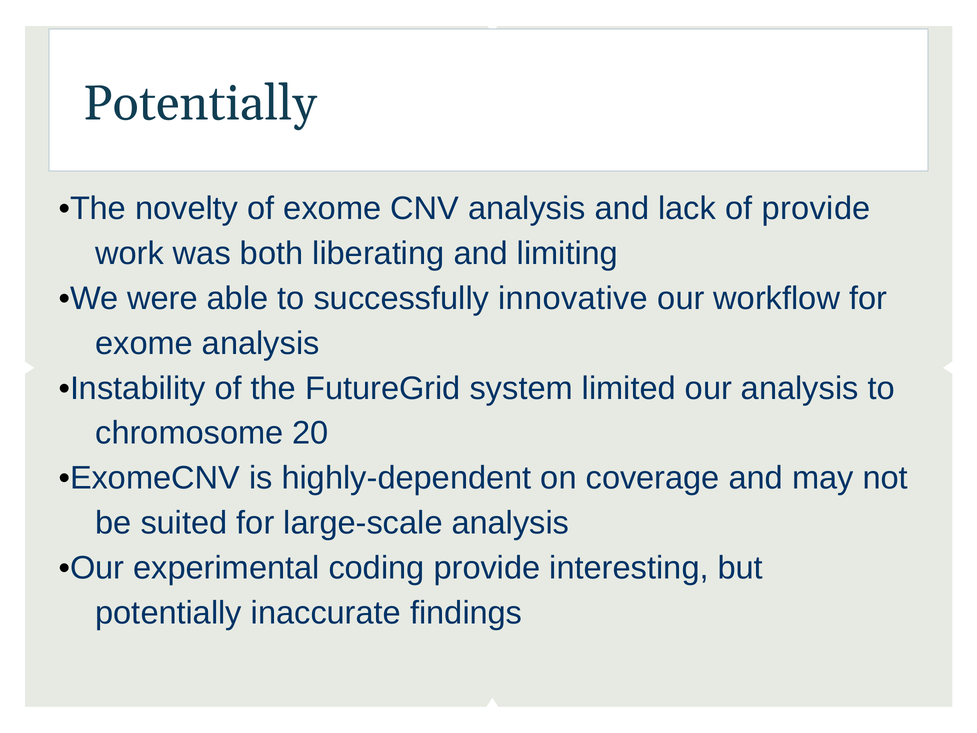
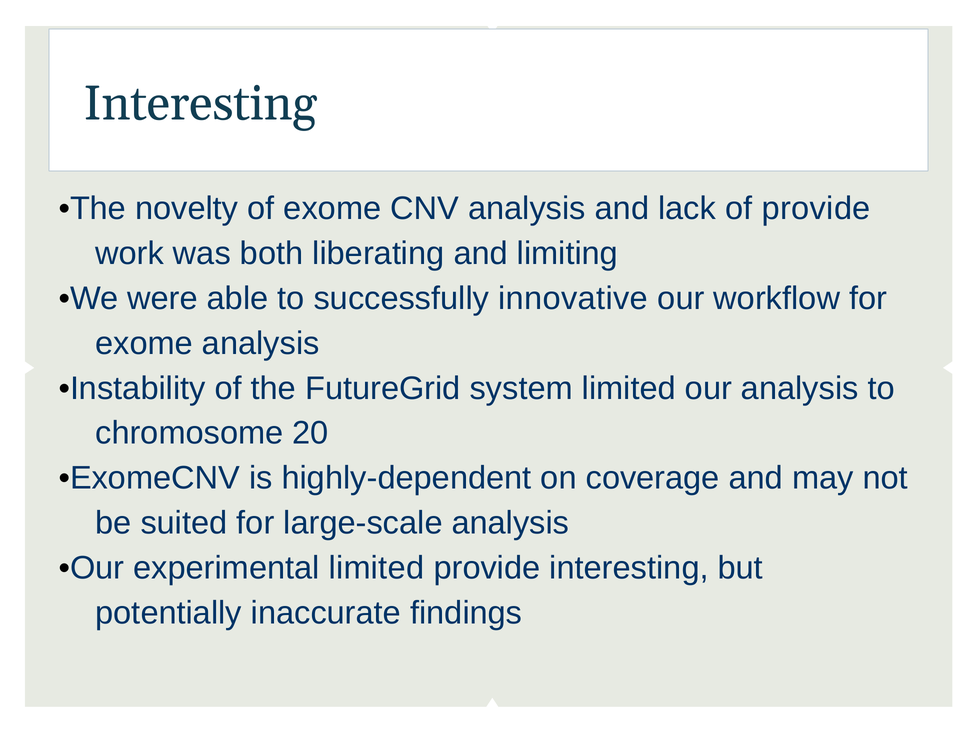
Potentially: Potentially -> Interesting (200, 103)
experimental coding: coding -> limited (376, 568)
